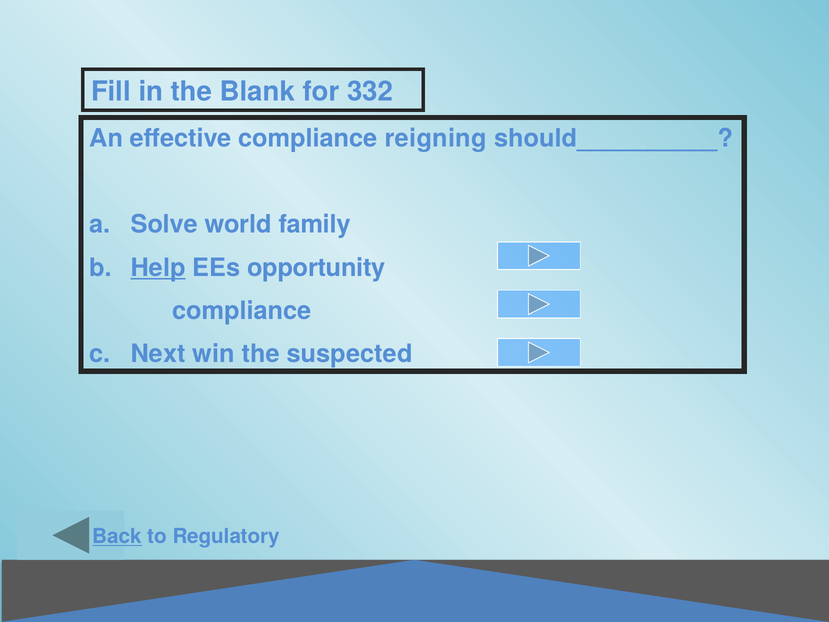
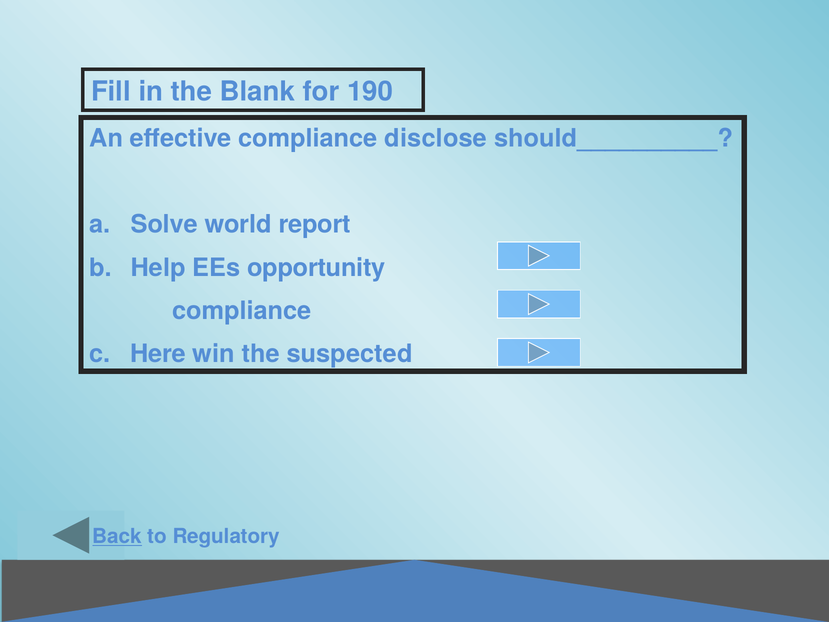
332: 332 -> 190 (370, 92)
reigning: reigning -> disclose (436, 138)
family: family -> report (315, 225)
Help underline: present -> none (158, 268)
Next: Next -> Here (158, 354)
